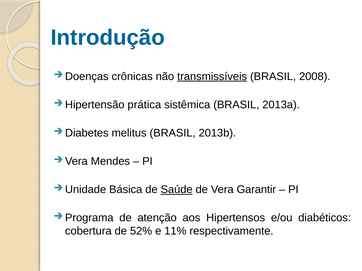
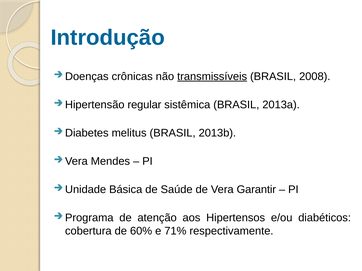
prática: prática -> regular (144, 105)
Saúde underline: present -> none (177, 190)
52%: 52% -> 60% (141, 232)
11%: 11% -> 71% (175, 232)
